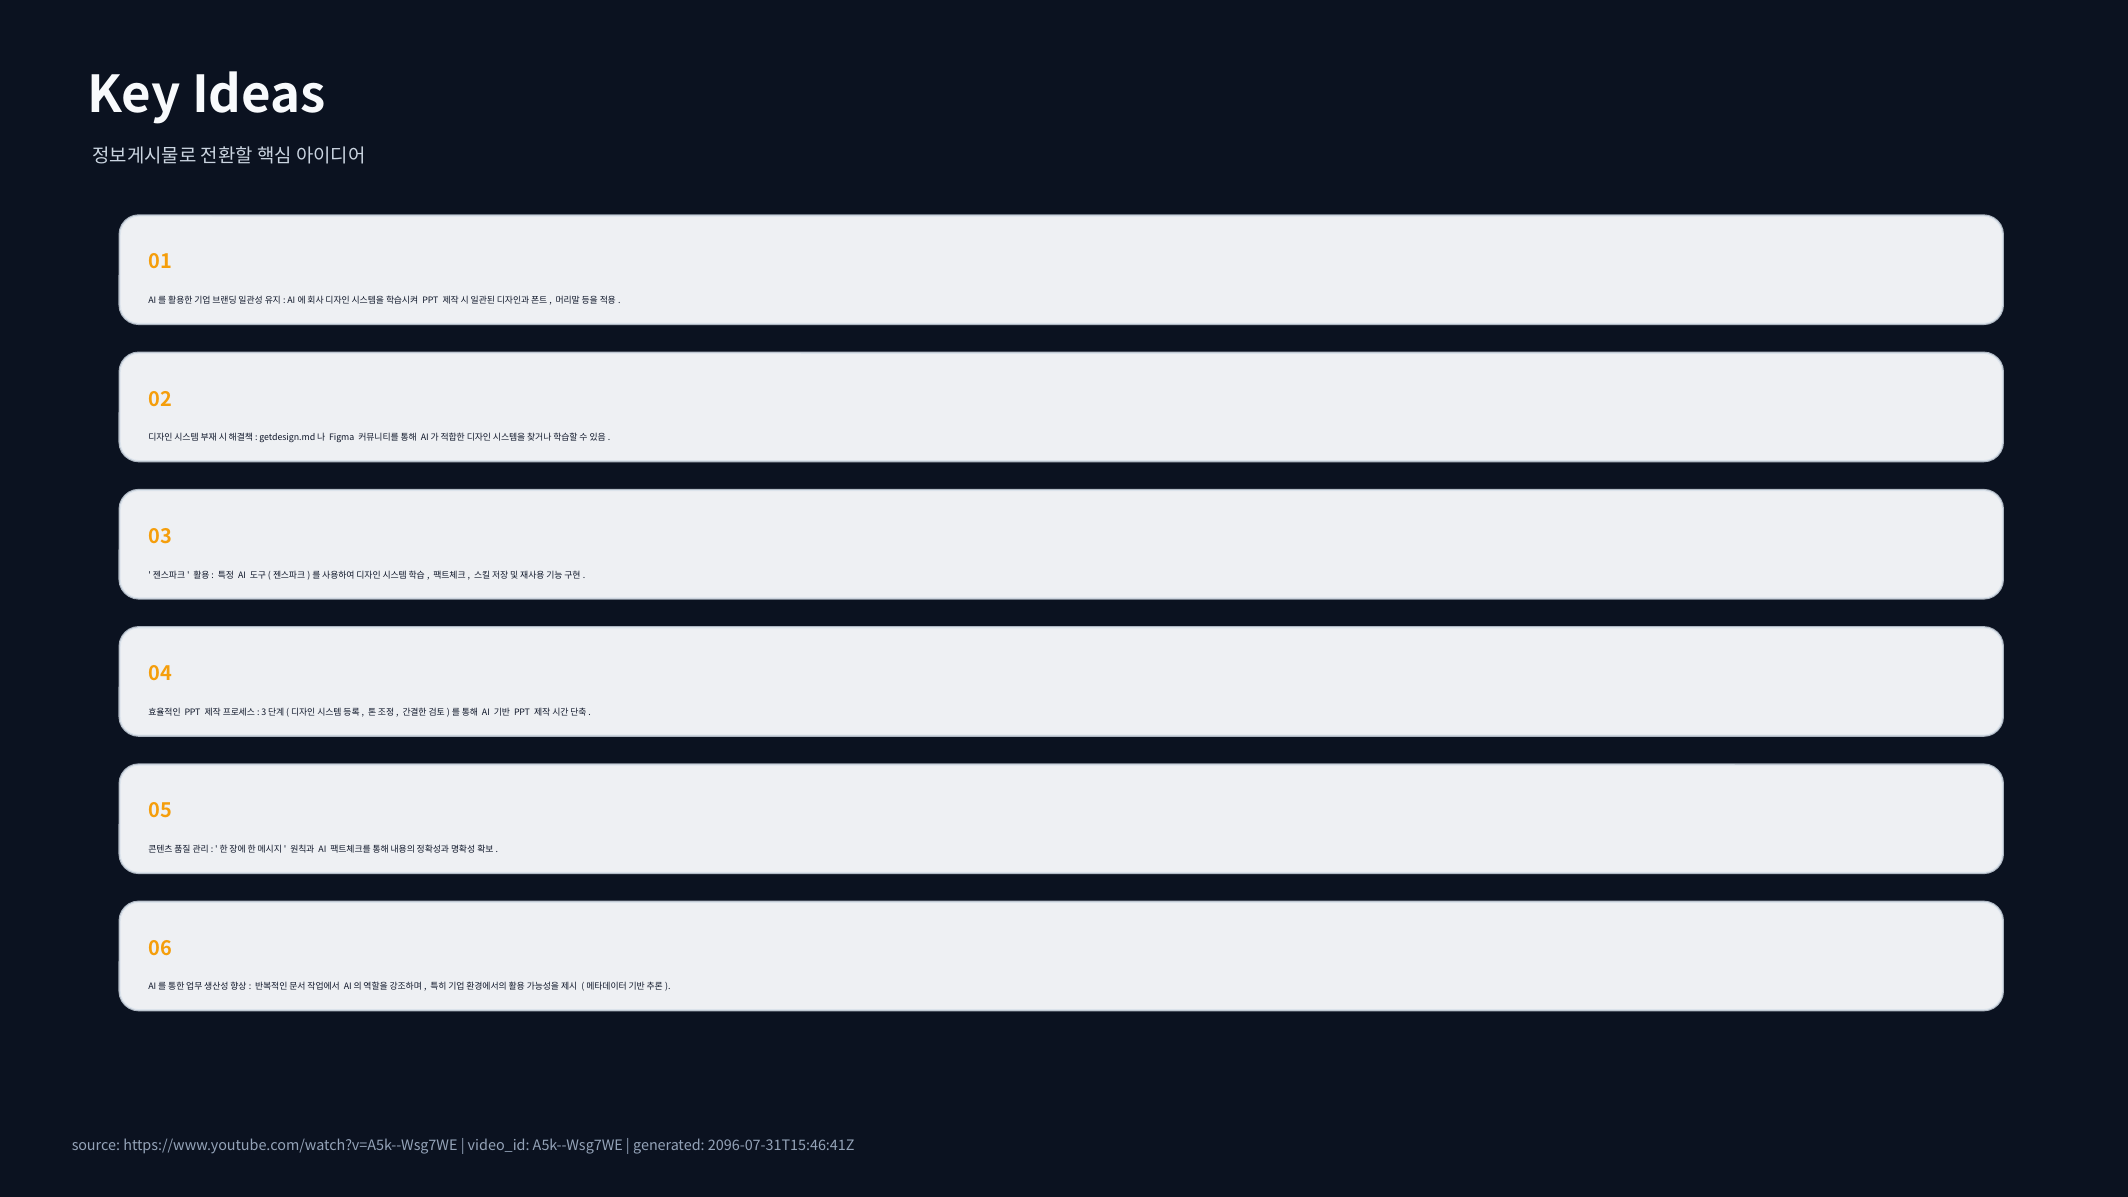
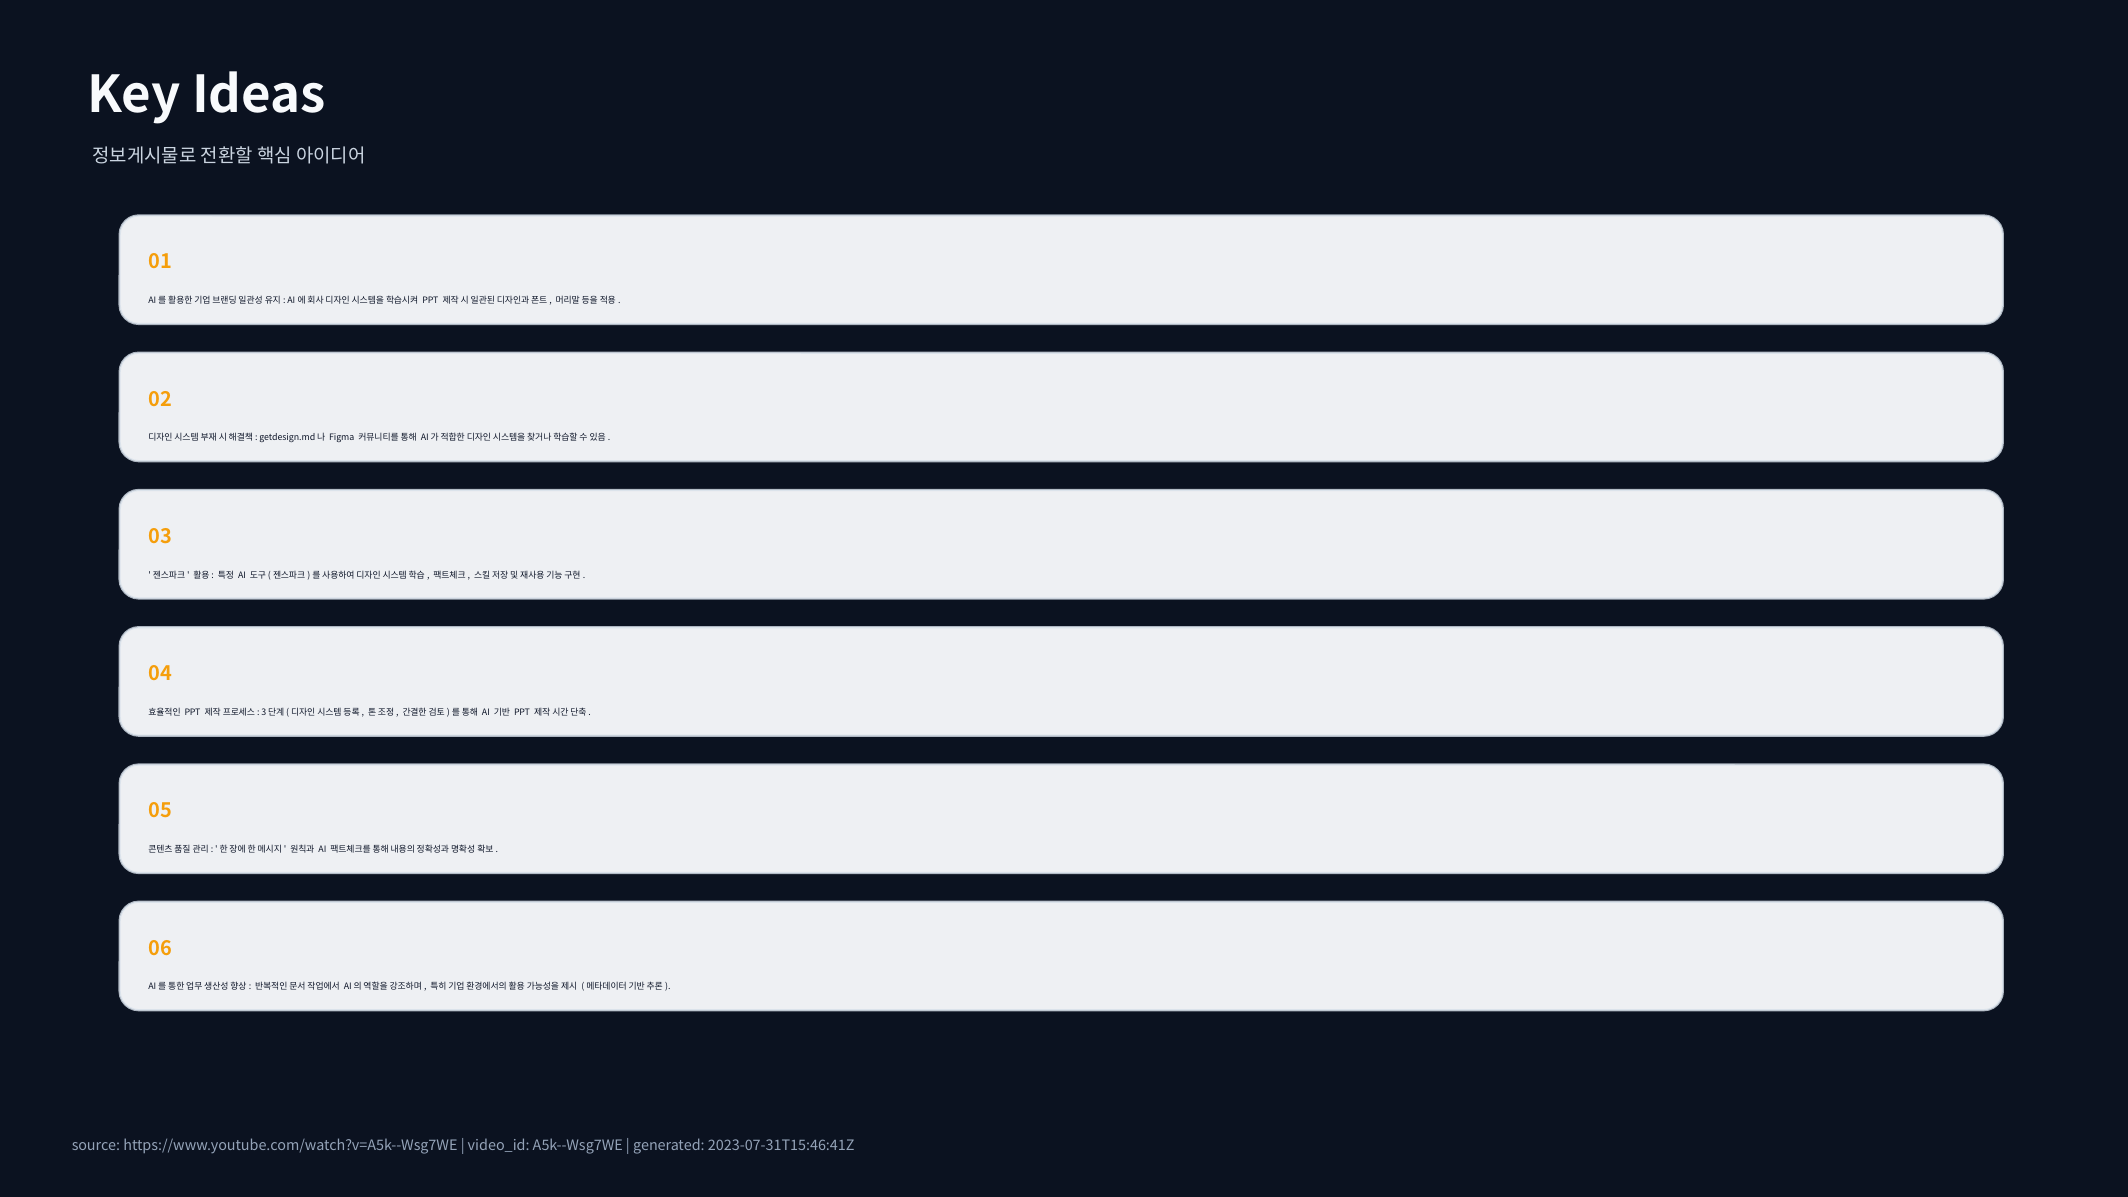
2096-07-31T15:46:41Z: 2096-07-31T15:46:41Z -> 2023-07-31T15:46:41Z (781, 1146)
